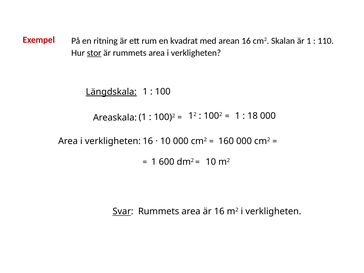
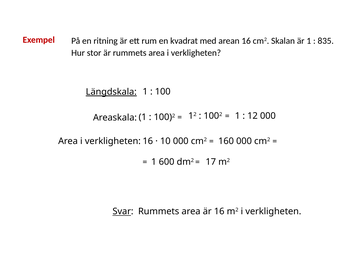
110: 110 -> 835 (326, 41)
stor underline: present -> none (94, 53)
18: 18 -> 12 (253, 116)
10: 10 -> 17 (211, 162)
